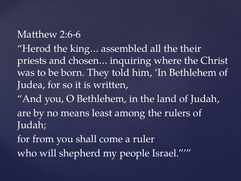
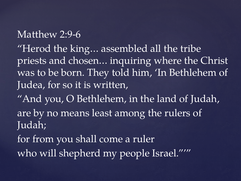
2:6-6: 2:6-6 -> 2:9-6 (70, 34)
their: their -> tribe (191, 48)
